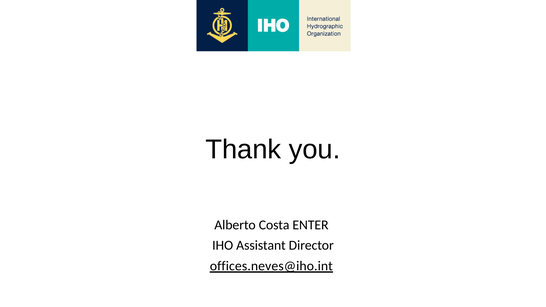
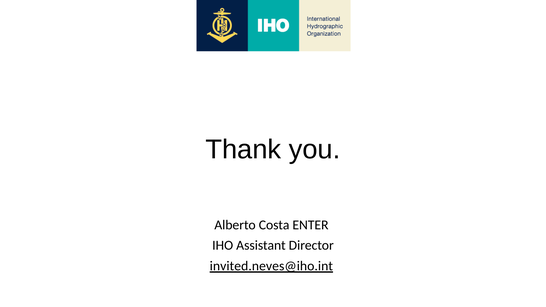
offices.neves@iho.int: offices.neves@iho.int -> invited.neves@iho.int (271, 266)
